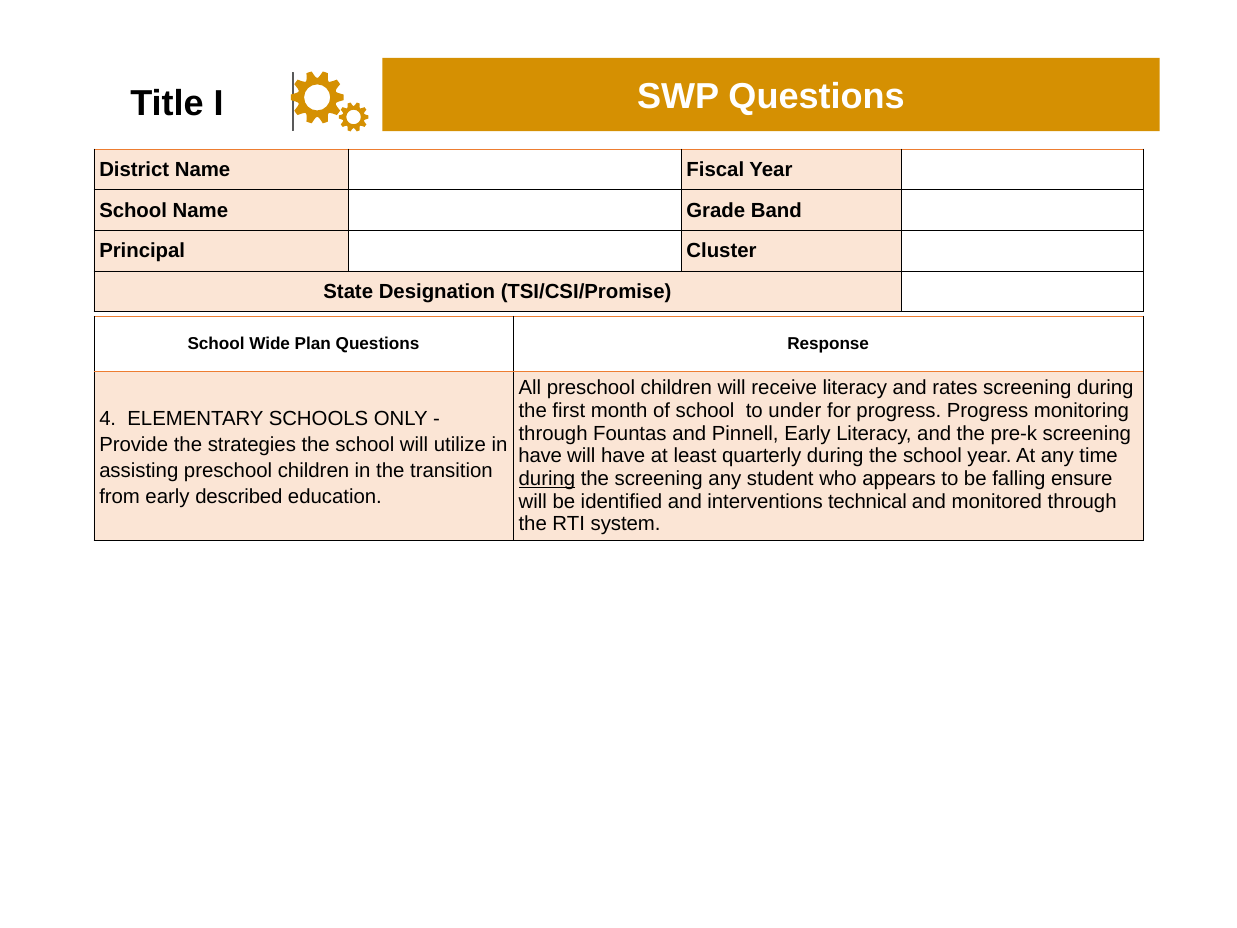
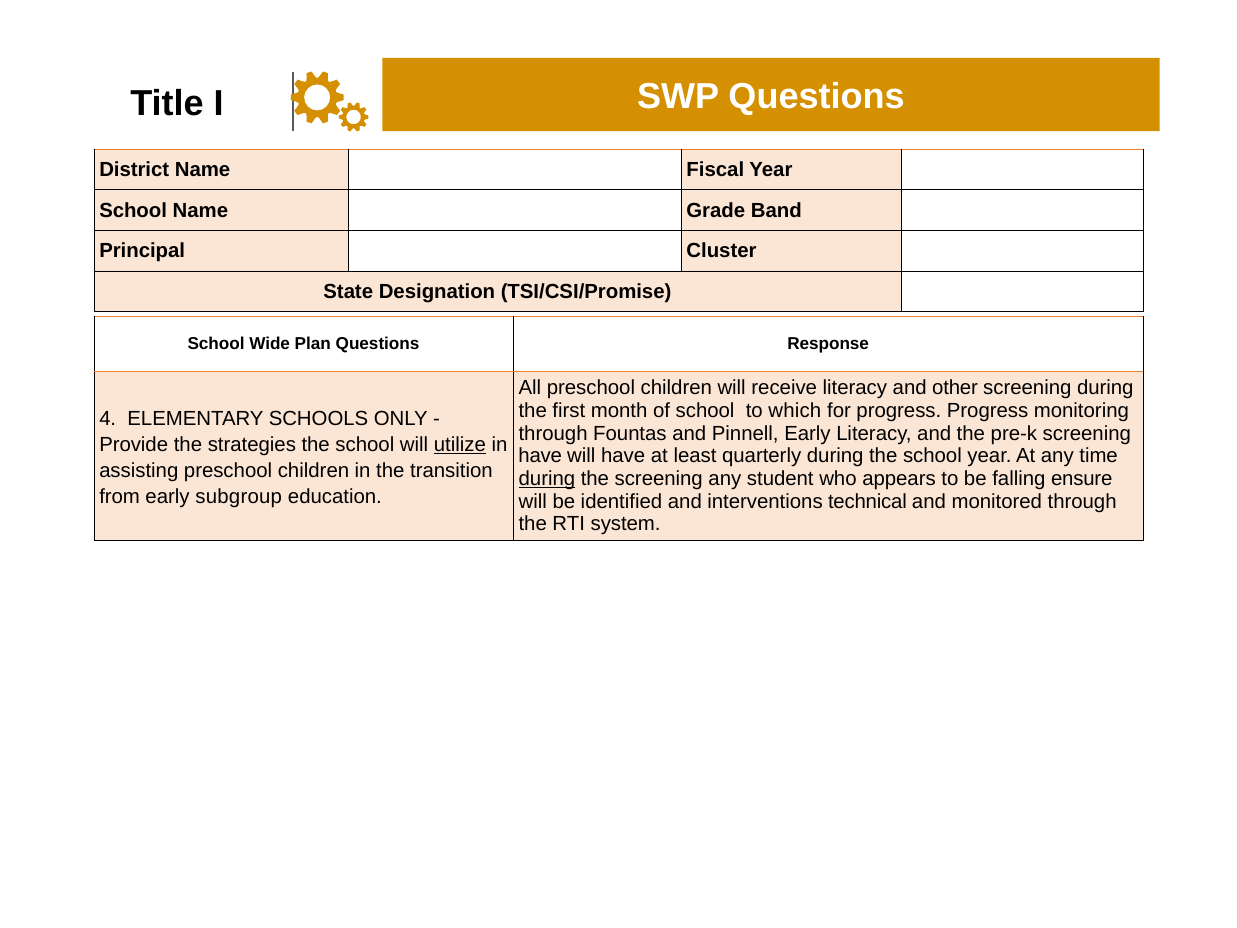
rates: rates -> other (955, 388)
under: under -> which (795, 411)
utilize underline: none -> present (460, 445)
described: described -> subgroup (239, 497)
